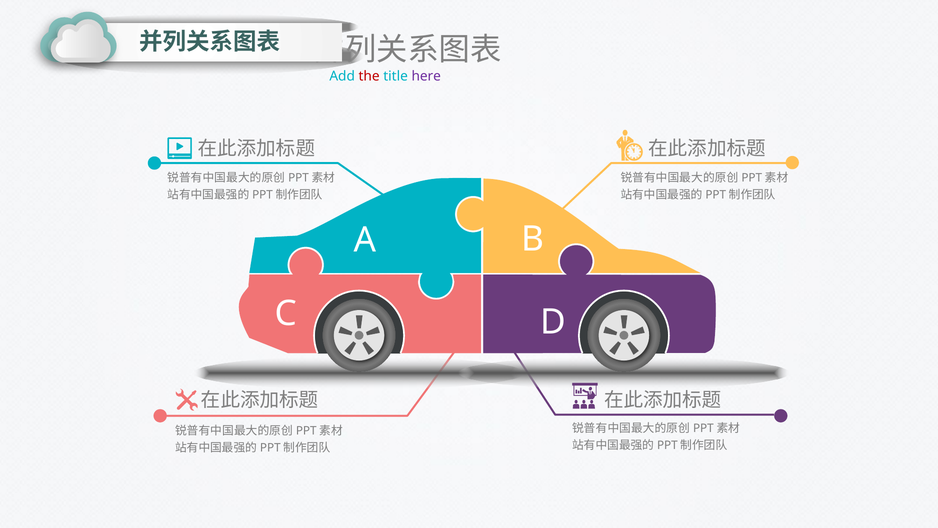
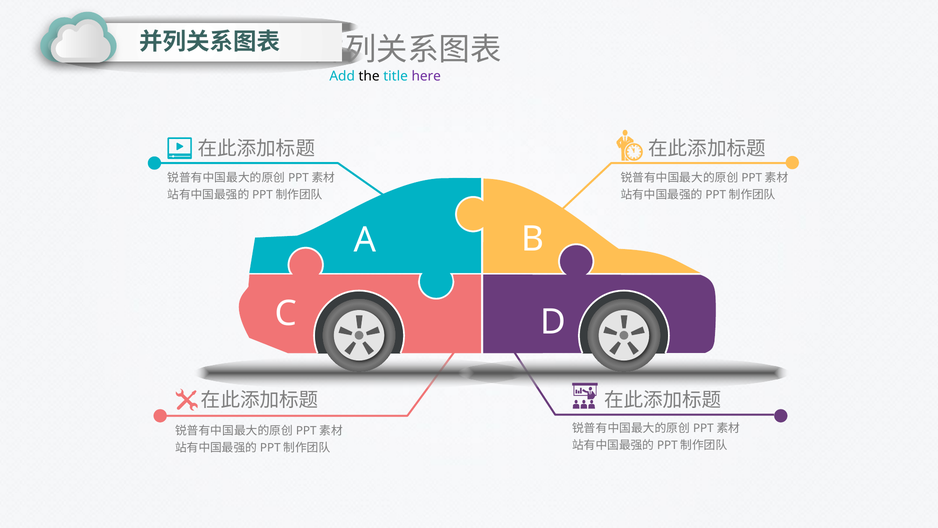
the colour: red -> black (369, 76)
